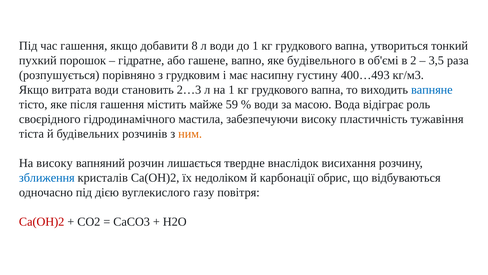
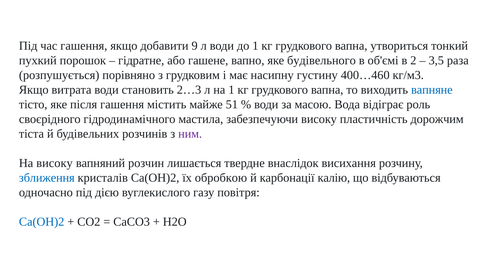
8: 8 -> 9 (195, 46)
400…493: 400…493 -> 400…460 (365, 75)
59: 59 -> 51 (232, 104)
тужавіння: тужавіння -> дорожчим (437, 119)
ним colour: orange -> purple (190, 133)
недоліком: недоліком -> обробкою (221, 177)
обрис: обрис -> калію (334, 177)
Са(ОН)2 colour: red -> blue (42, 221)
